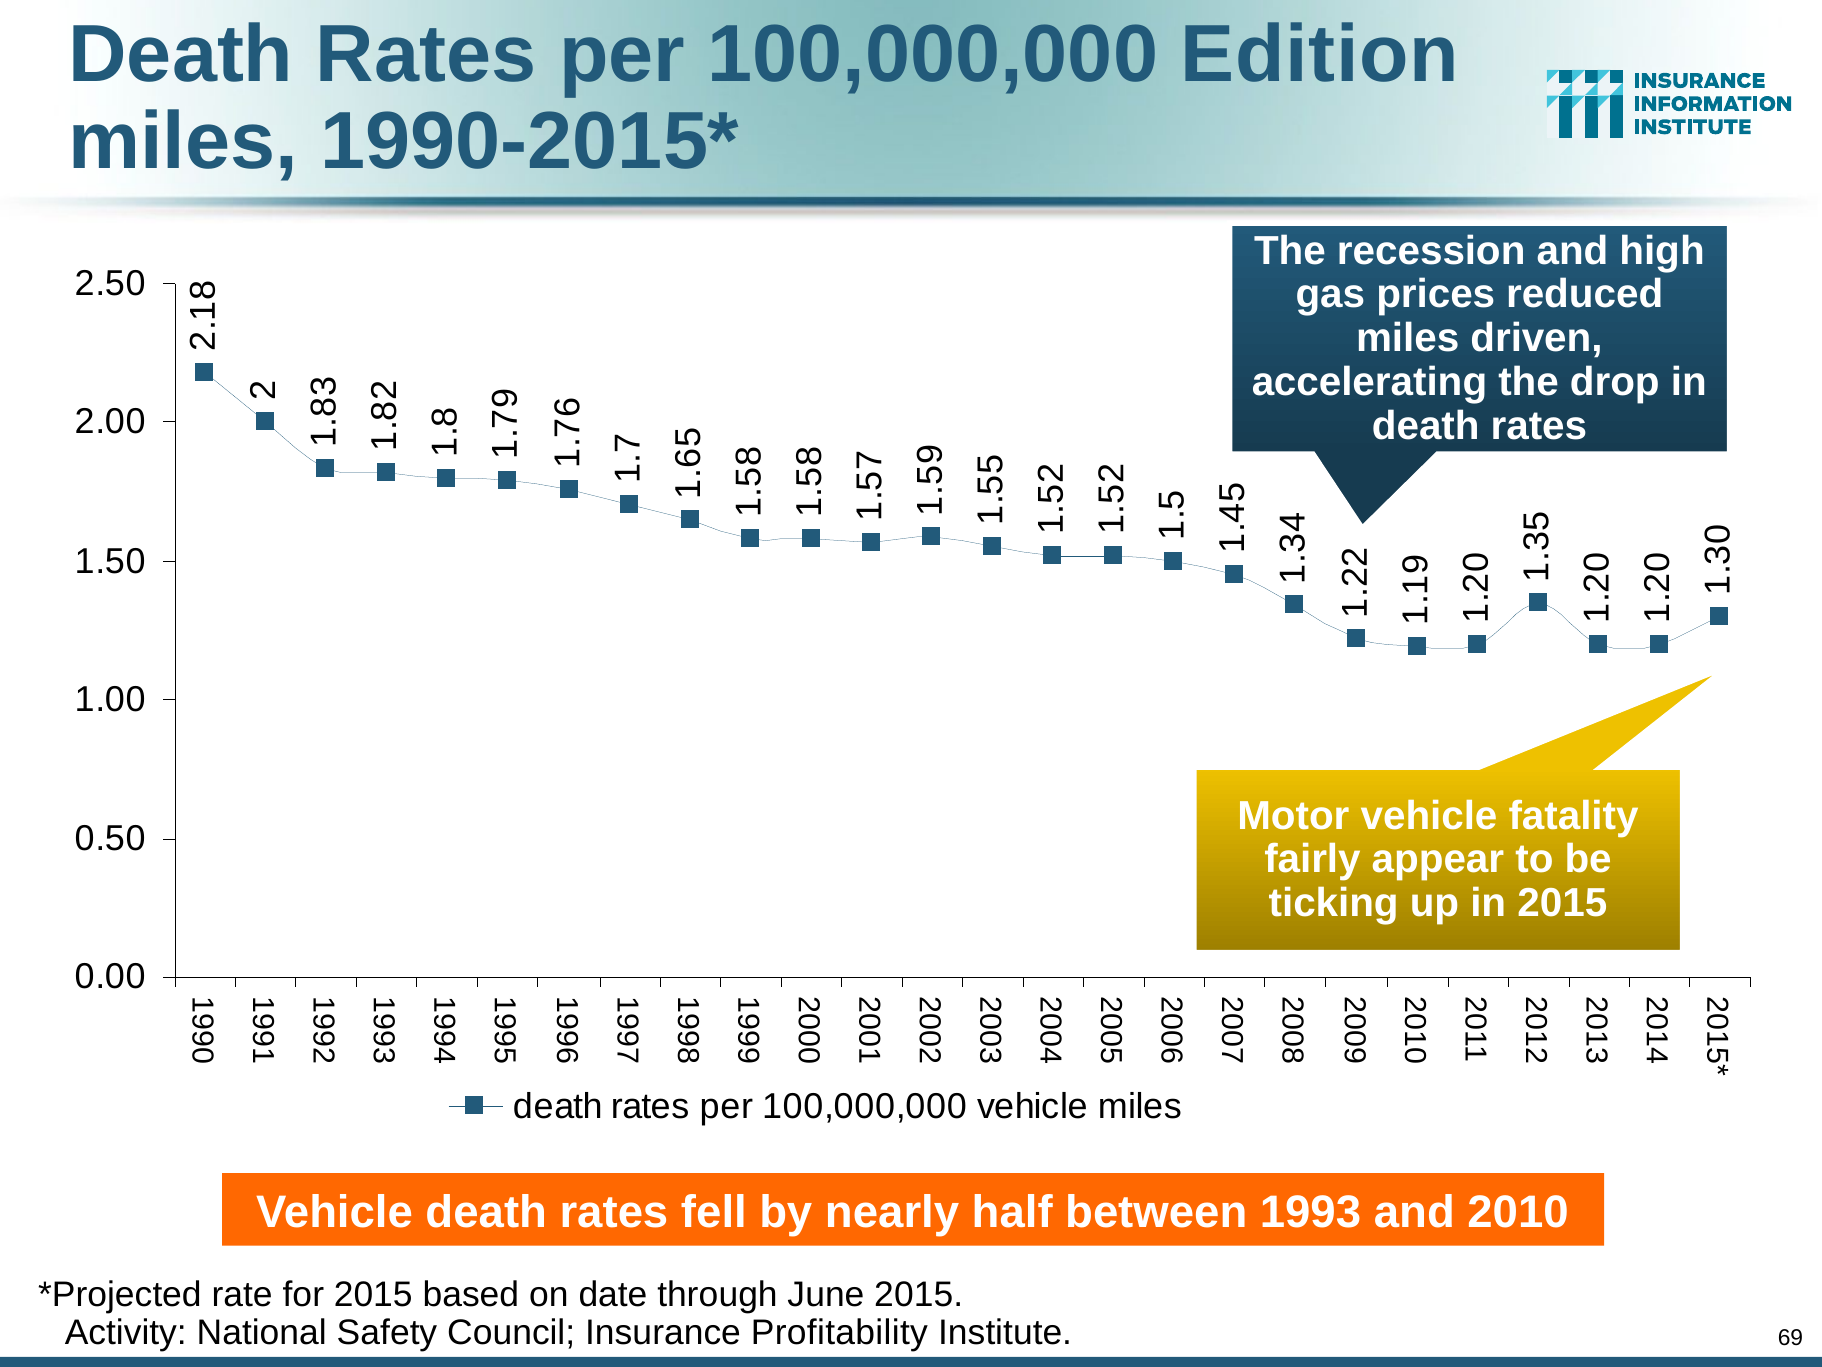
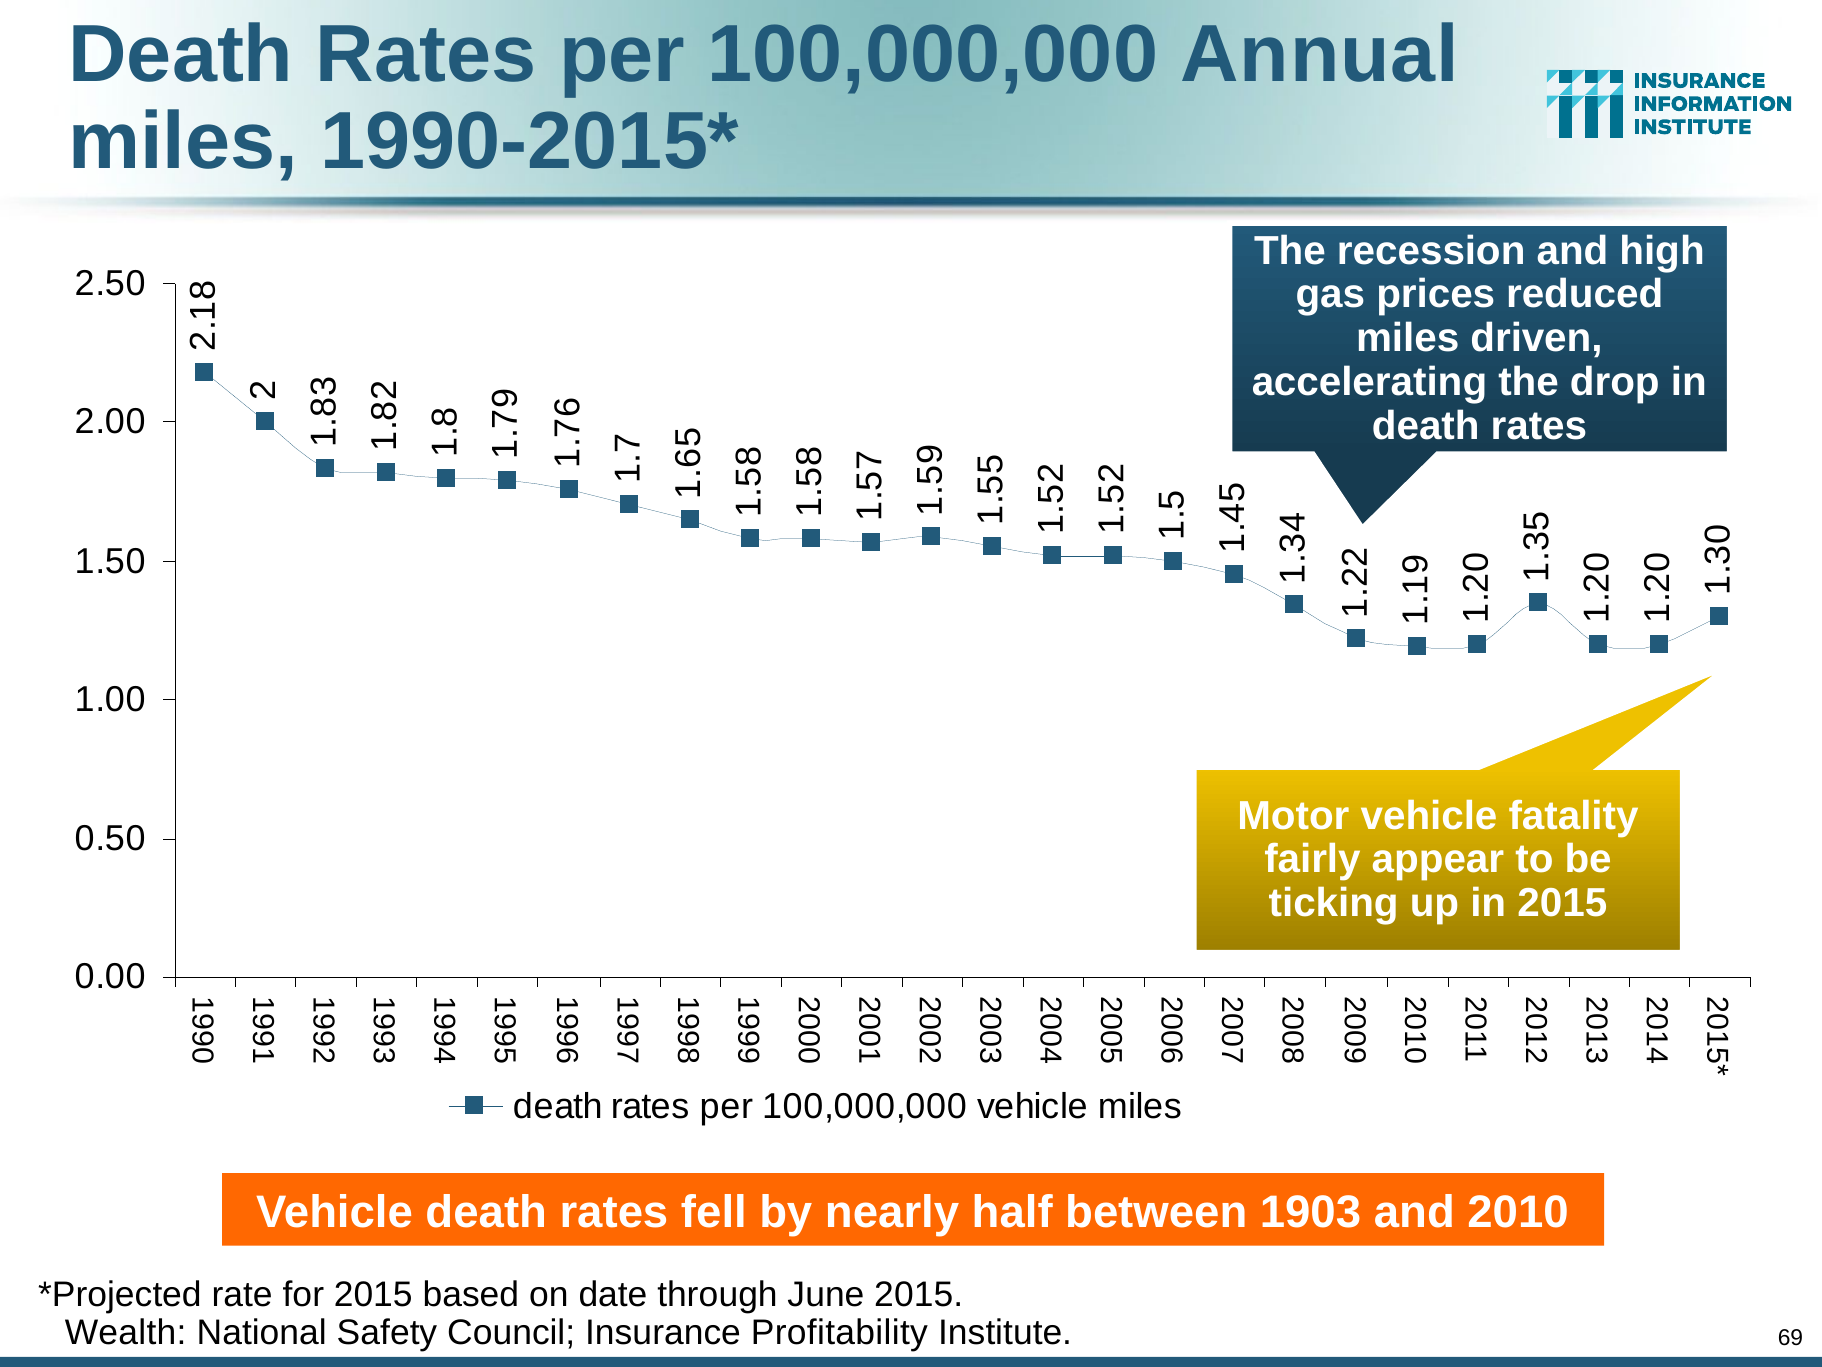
Edition: Edition -> Annual (1320, 55)
1993: 1993 -> 1903 (1310, 1212)
Activity: Activity -> Wealth (126, 1332)
